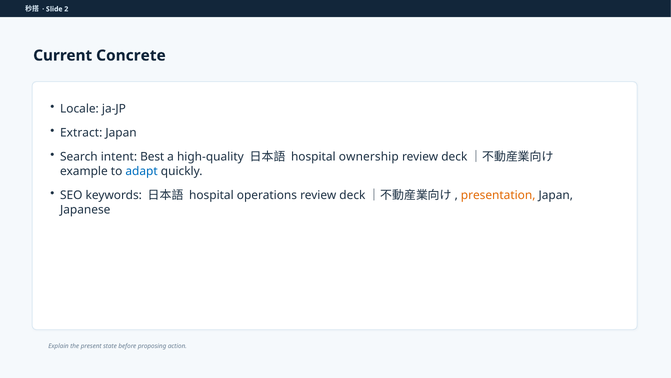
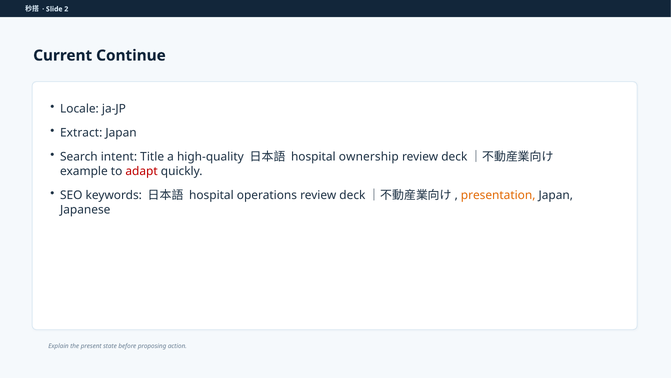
Concrete: Concrete -> Continue (131, 55)
Best: Best -> Title (152, 157)
adapt colour: blue -> red (142, 171)
